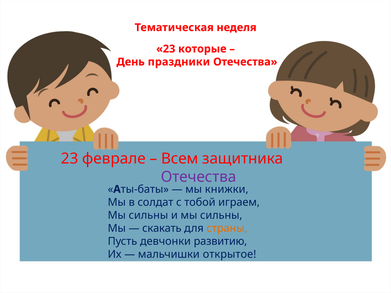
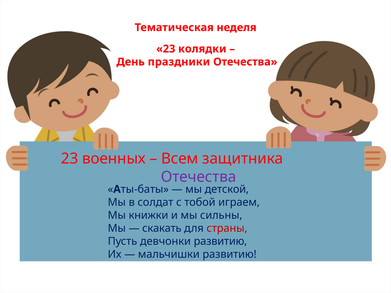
которые: которые -> колядки (202, 49)
феврале: феврале -> военных (114, 159)
книжки: книжки -> детской (227, 189)
сильны: сильны -> книжки (148, 215)
страны colour: orange -> red (227, 229)
мальчишки открытое: открытое -> развитию (230, 255)
